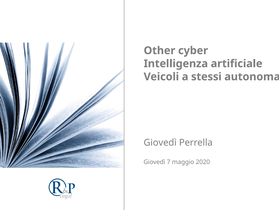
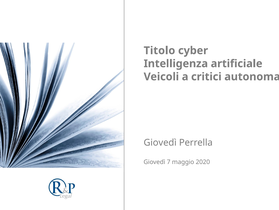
Other: Other -> Titolo (159, 50)
stessi: stessi -> critici (206, 76)
